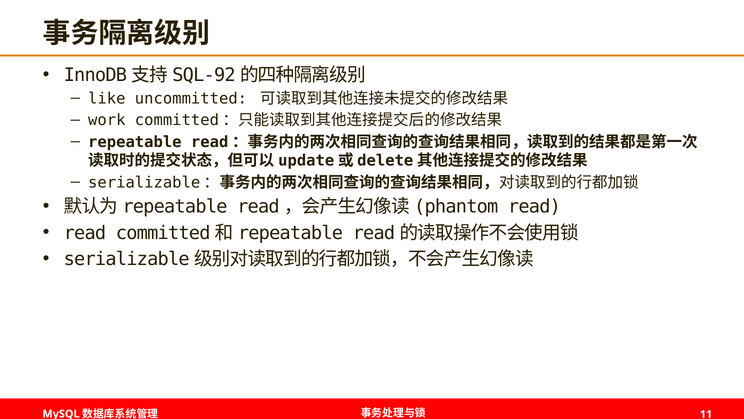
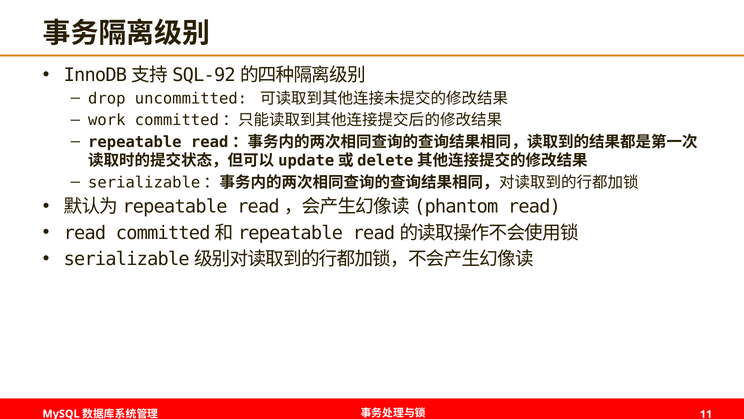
like: like -> drop (107, 98)
